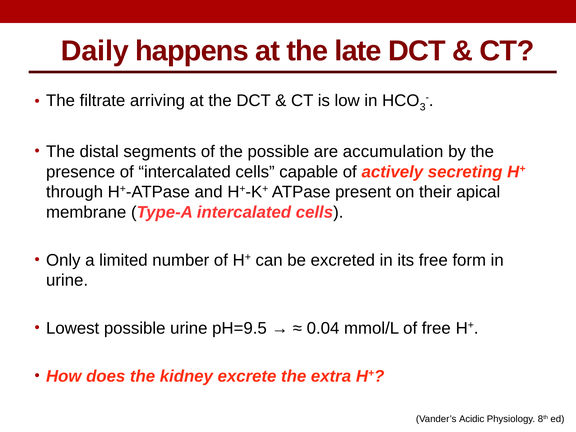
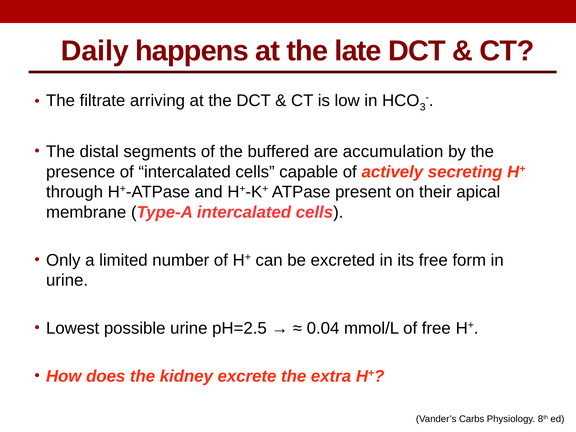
the possible: possible -> buffered (278, 152)
pH=9.5: pH=9.5 -> pH=2.5 (239, 328)
Acidic: Acidic -> Carbs (472, 419)
